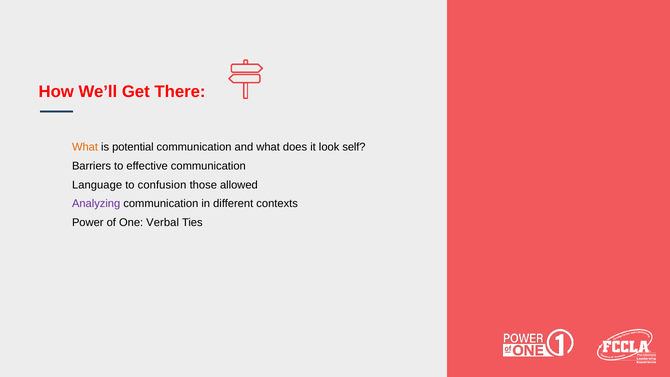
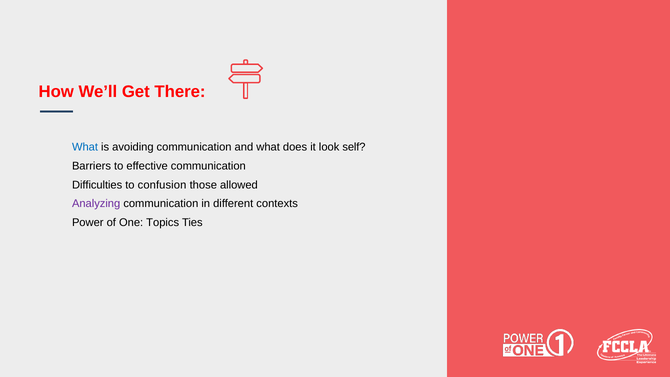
What colour: orange -> blue (85, 147)
potential: potential -> avoiding (133, 147)
Language: Language -> Difficulties (97, 185)
Verbal: Verbal -> Topics (163, 223)
